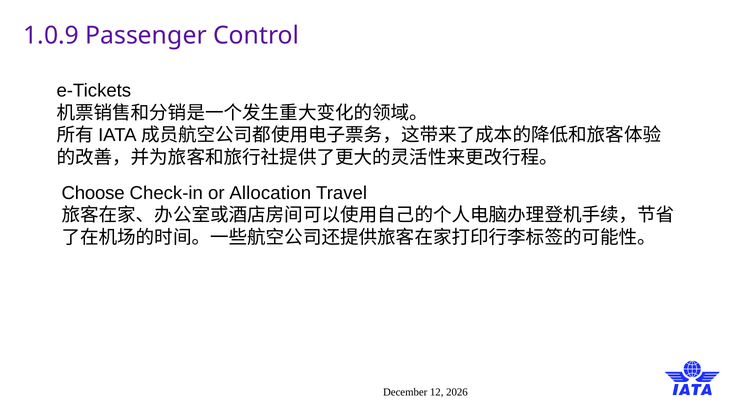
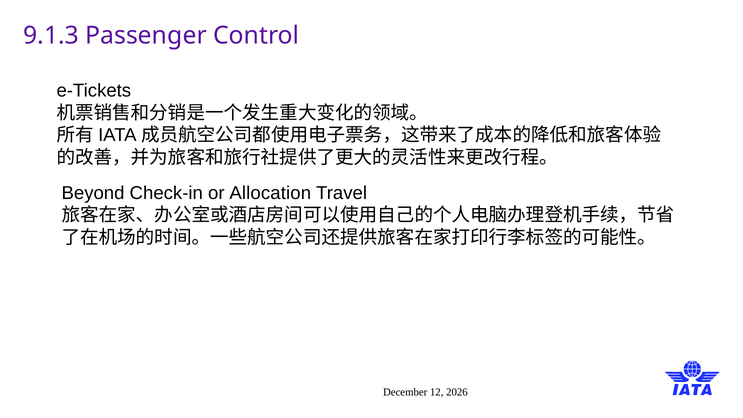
1.0.9: 1.0.9 -> 9.1.3 (51, 35)
Choose: Choose -> Beyond (93, 193)
